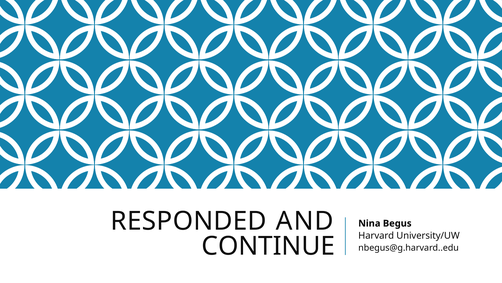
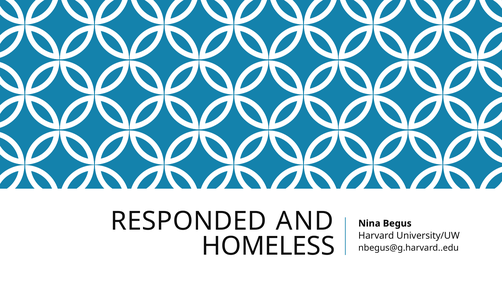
CONTINUE: CONTINUE -> HOMELESS (268, 246)
